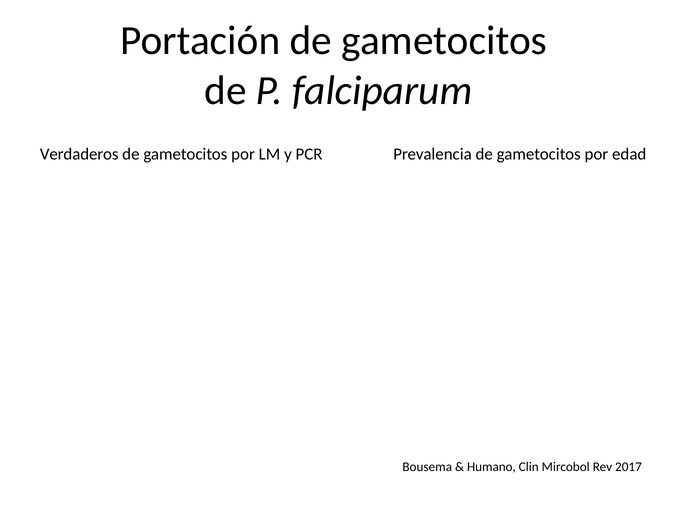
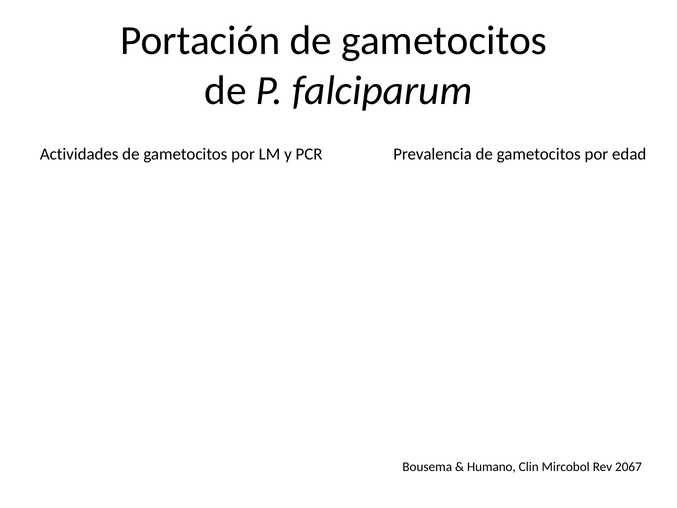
Verdaderos: Verdaderos -> Actividades (79, 154)
2017: 2017 -> 2067 (628, 467)
